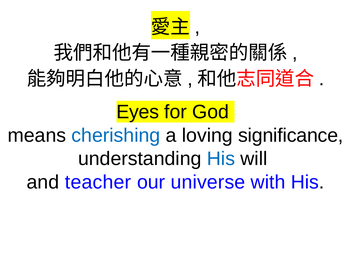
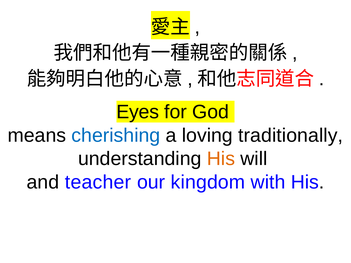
significance: significance -> traditionally (291, 135)
His colour: blue -> orange (221, 159)
universe: universe -> kingdom (208, 182)
